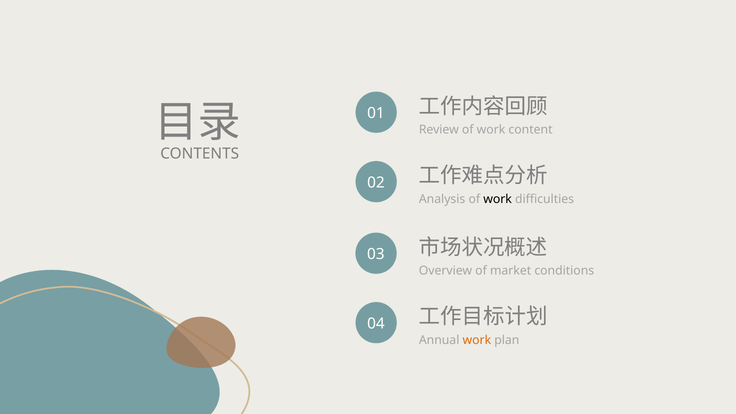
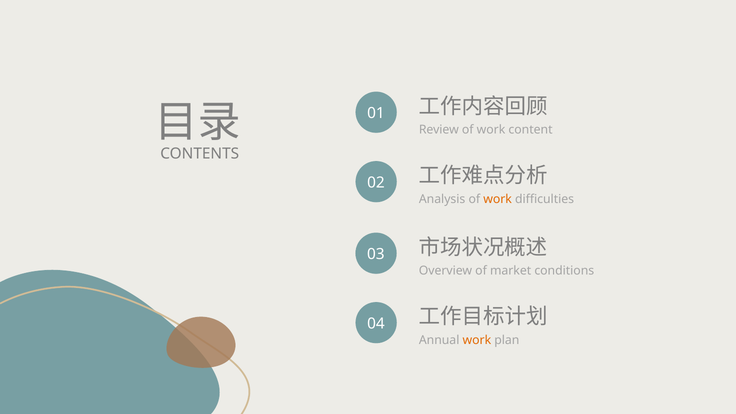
work colour: black -> orange (498, 199)
